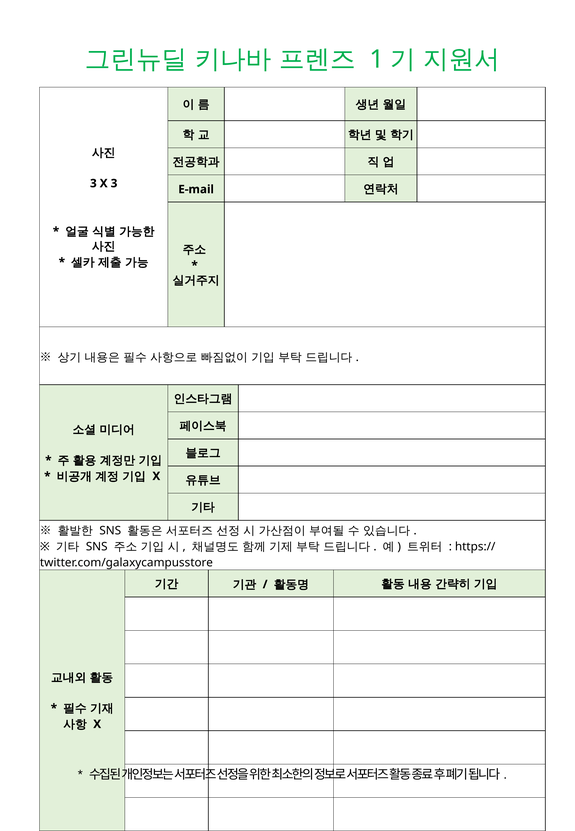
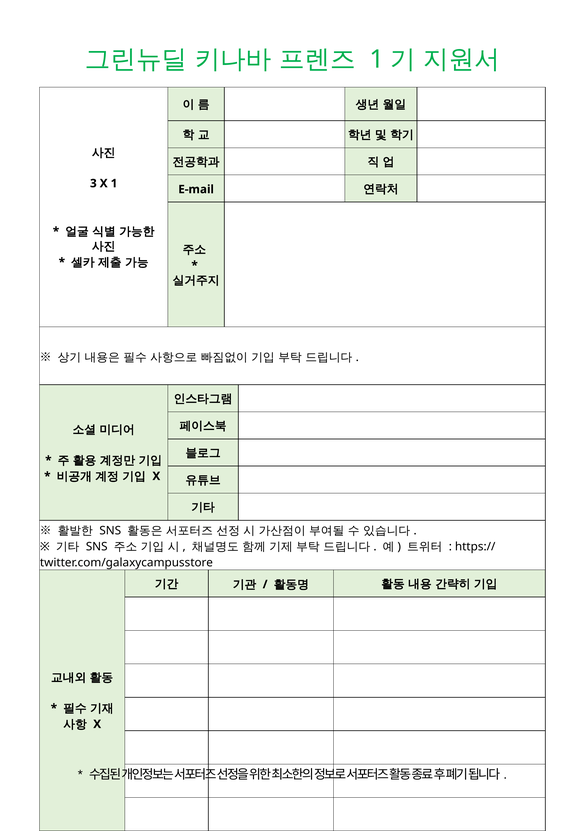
X 3: 3 -> 1 (114, 183)
